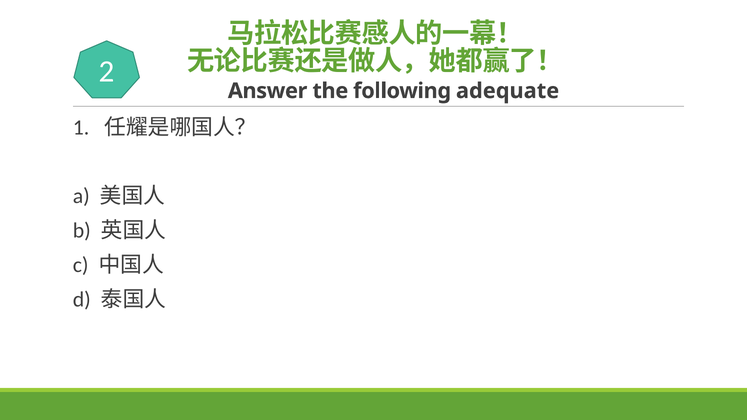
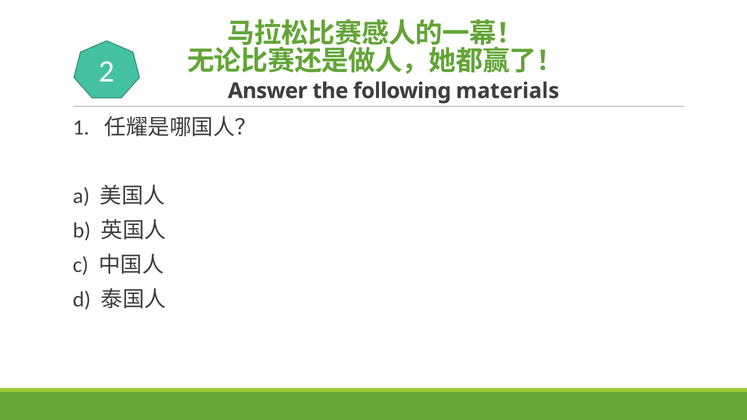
adequate: adequate -> materials (508, 91)
